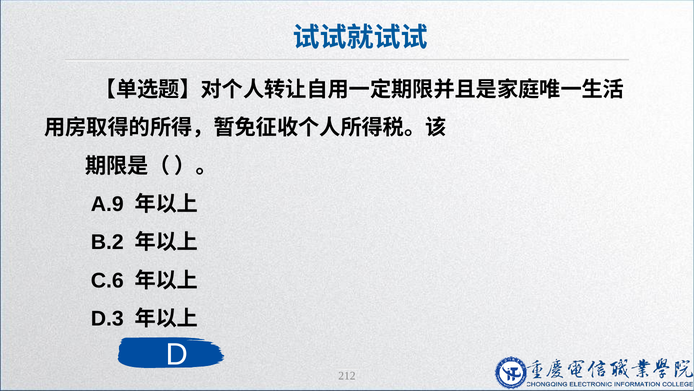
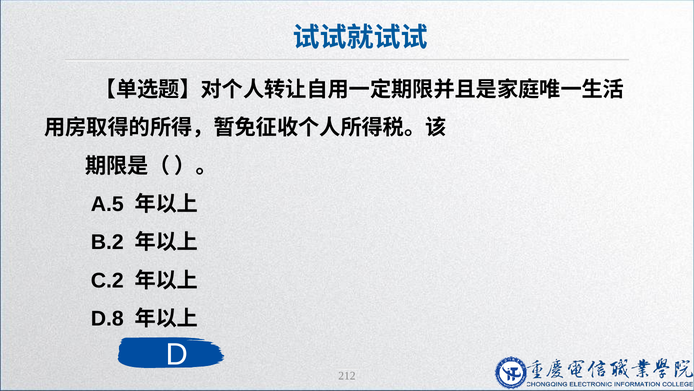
A.9: A.9 -> A.5 (107, 204)
C.6: C.6 -> C.2 (107, 280)
D.3: D.3 -> D.8 (107, 318)
